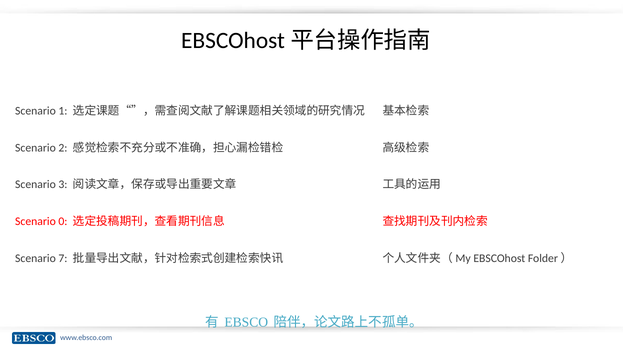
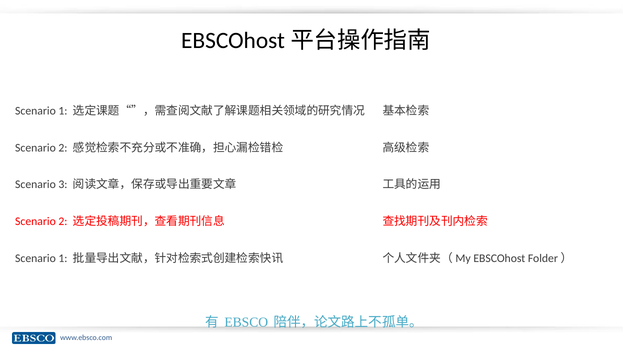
0: 0 -> 2 (63, 222)
7: 7 -> 1 (63, 259)
